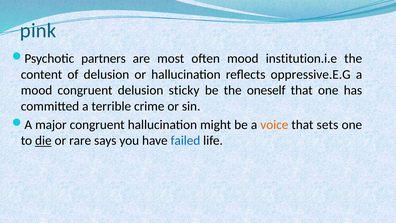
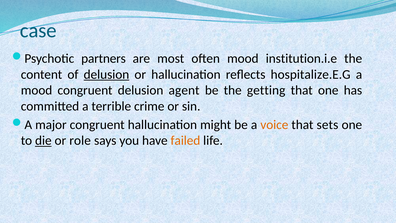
pink: pink -> case (38, 31)
delusion underline: none -> present (106, 74)
oppressive.E.G: oppressive.E.G -> hospitalize.E.G (311, 74)
sticky: sticky -> agent (184, 90)
oneself: oneself -> getting (266, 90)
rare: rare -> role (80, 140)
failed colour: blue -> orange (185, 140)
